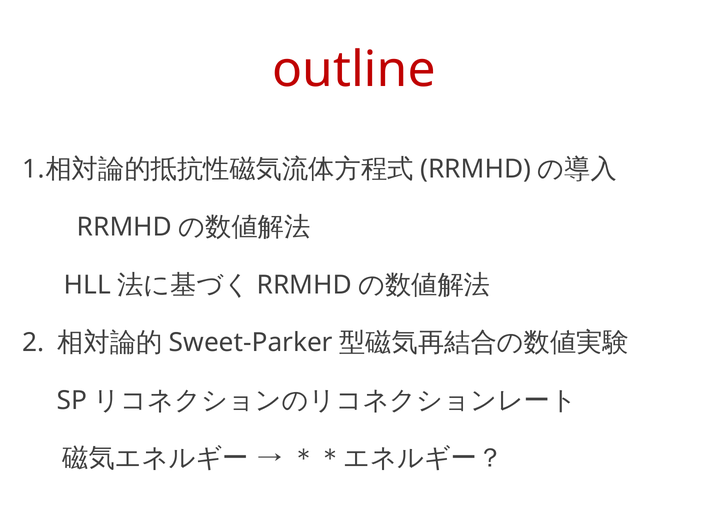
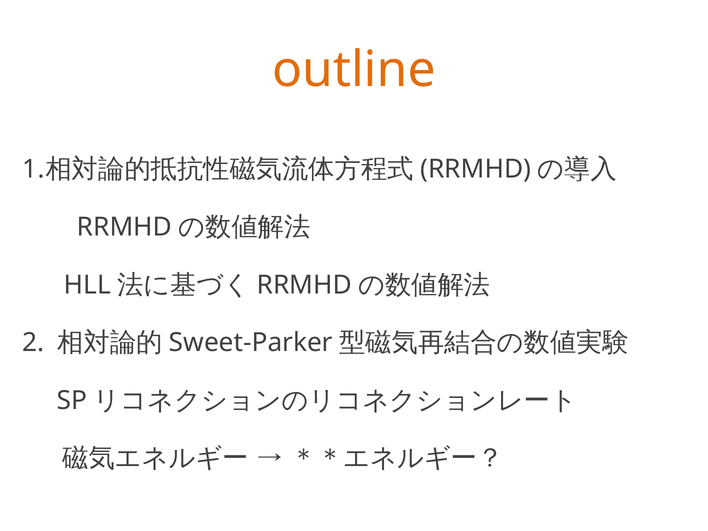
outline colour: red -> orange (354, 70)
